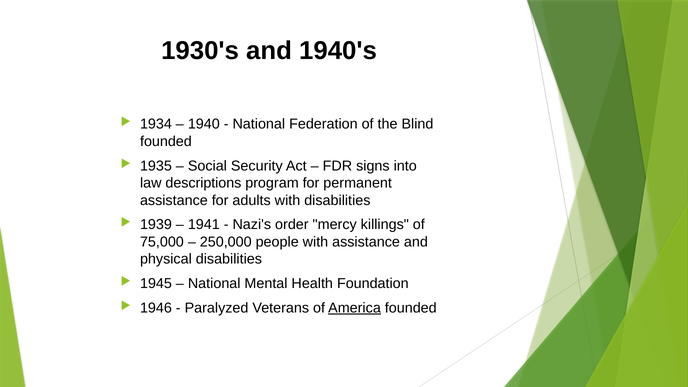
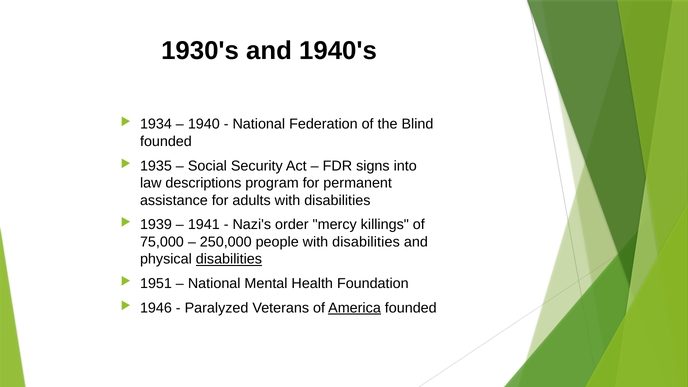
people with assistance: assistance -> disabilities (366, 242)
disabilities underline: none -> present (229, 259)
1945: 1945 -> 1951 (156, 284)
